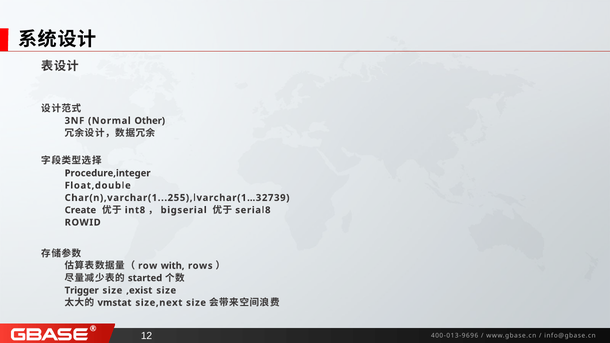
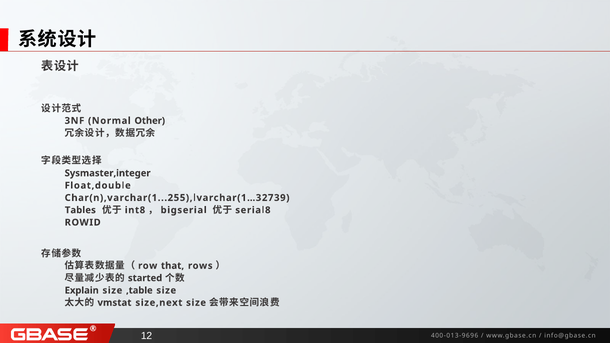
Procedure,integer: Procedure,integer -> Sysmaster,integer (108, 173)
Create: Create -> Tables (80, 210)
with: with -> that (173, 266)
Trigger: Trigger -> Explain (82, 290)
,exist: ,exist -> ,table (139, 290)
